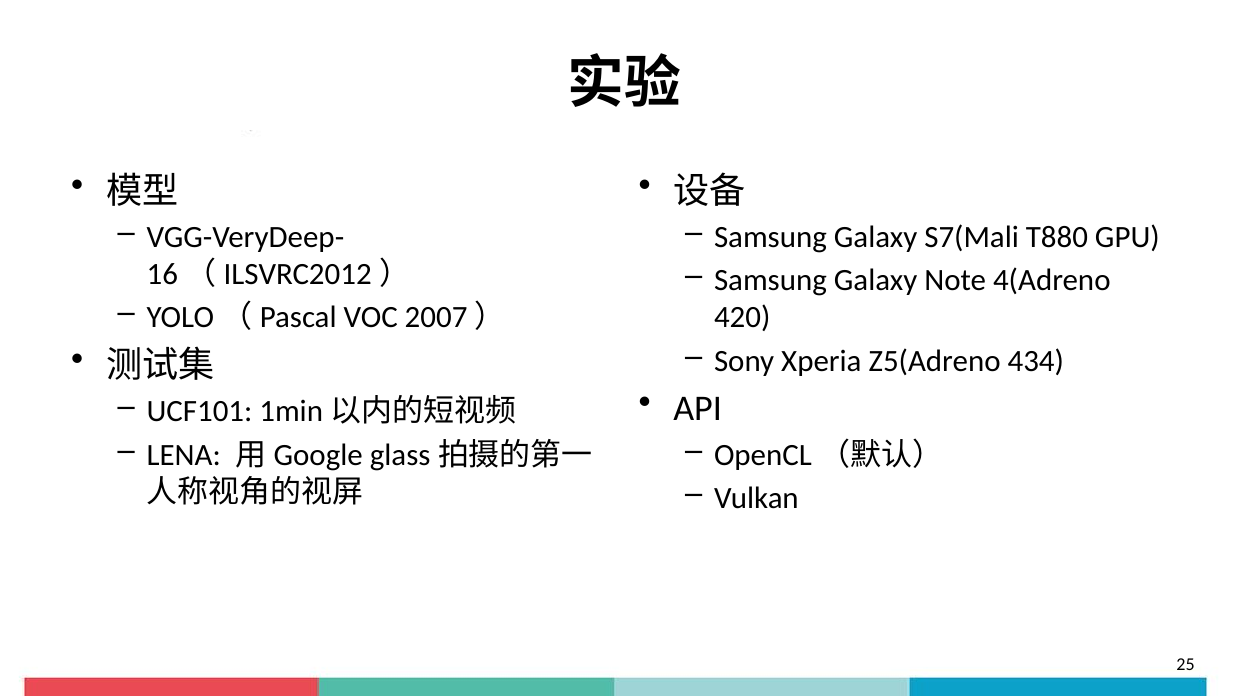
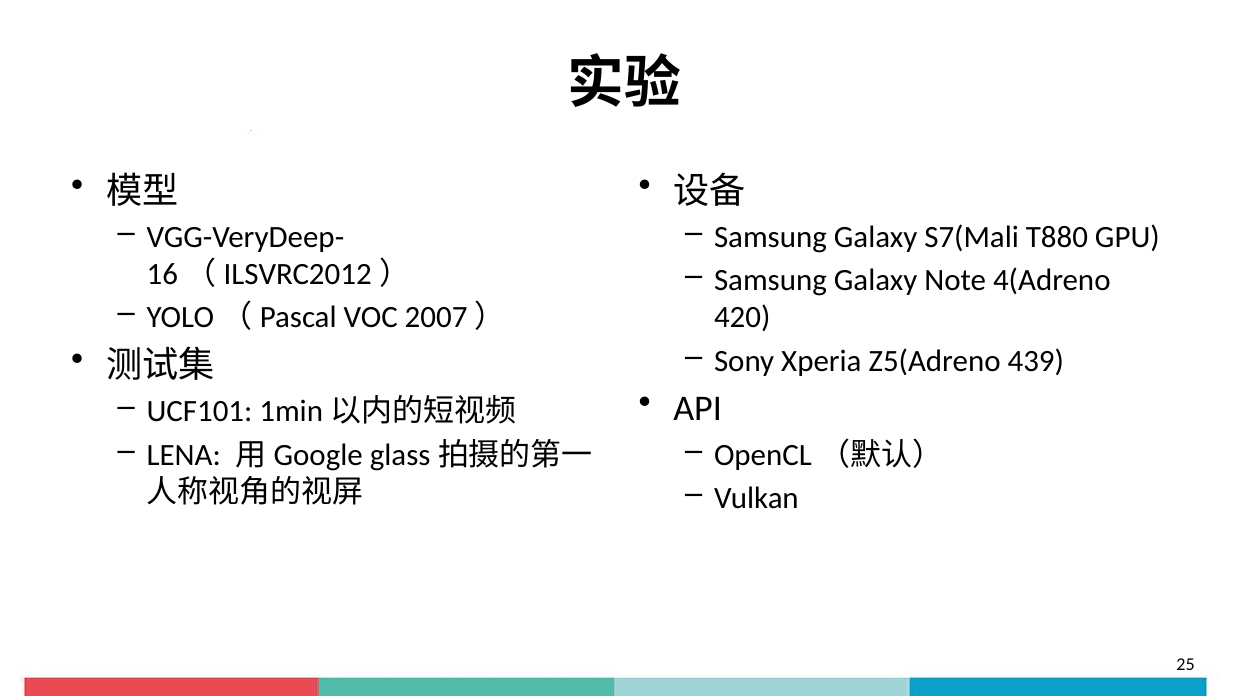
434: 434 -> 439 (1036, 361)
